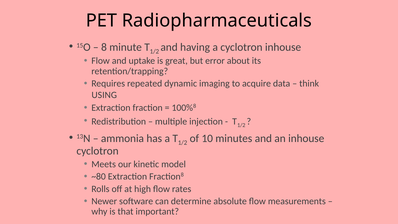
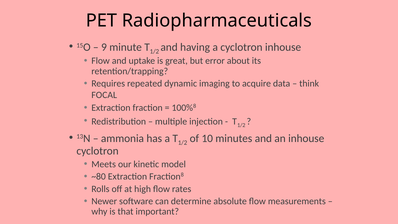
8: 8 -> 9 (104, 47)
USING: USING -> FOCAL (104, 95)
